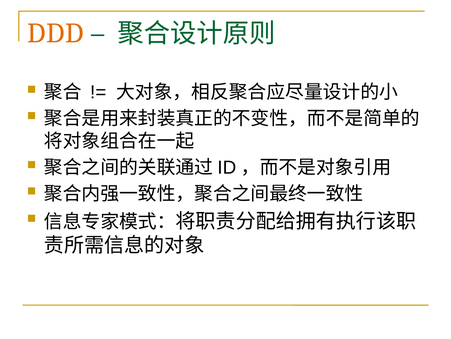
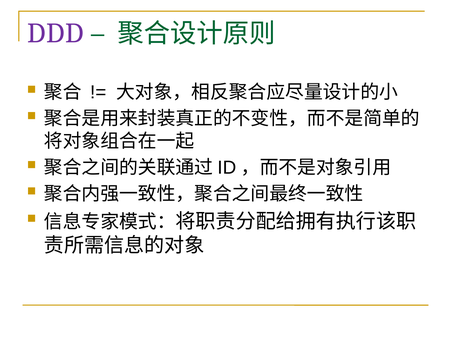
DDD colour: orange -> purple (56, 34)
